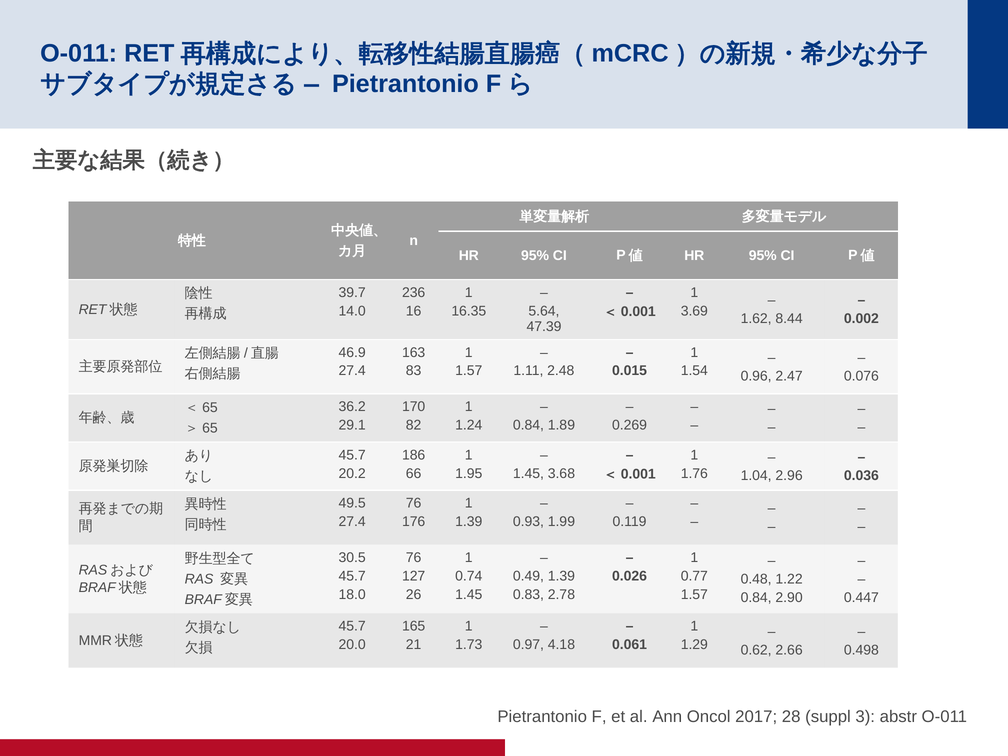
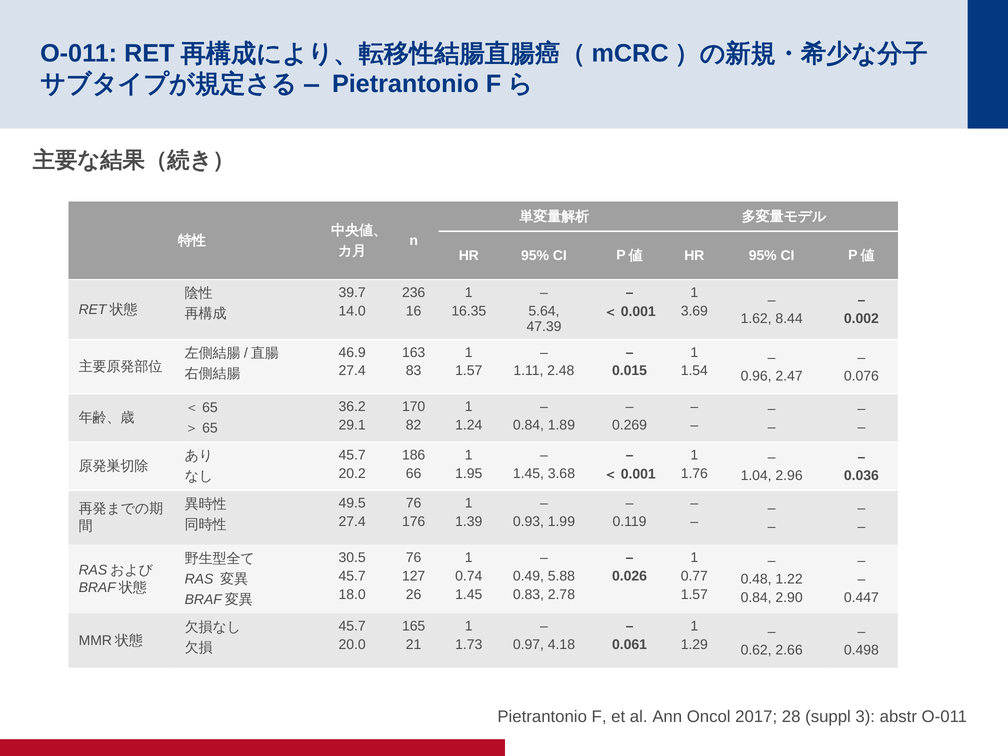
0.49 1.39: 1.39 -> 5.88 (561, 576)
